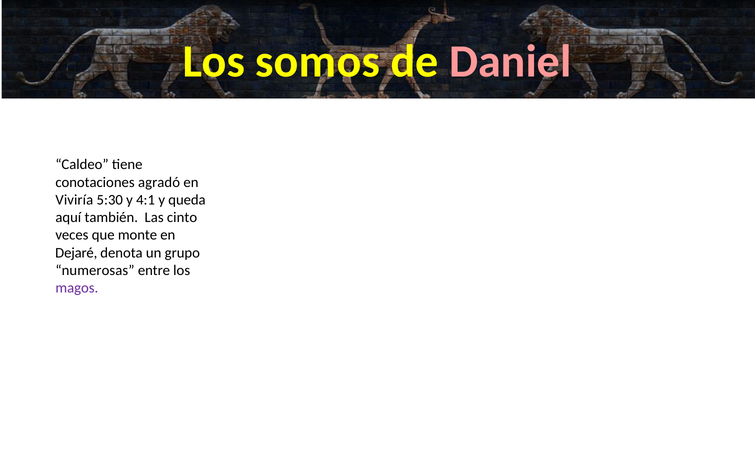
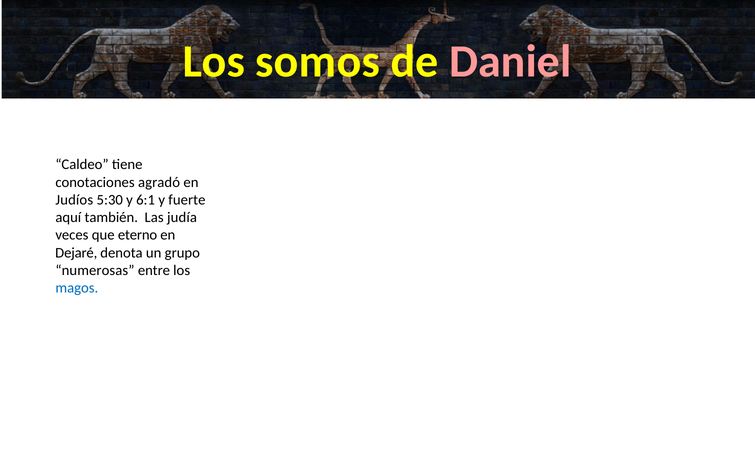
Viviría: Viviría -> Judíos (74, 200)
4:1: 4:1 -> 6:1 (146, 200)
queda: queda -> fuerte (187, 200)
cinto: cinto -> judía (182, 217)
monte: monte -> eterno (138, 235)
magos colour: purple -> blue (77, 288)
